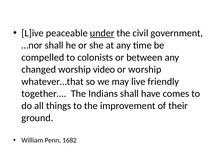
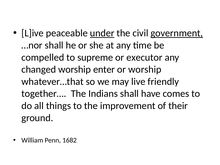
government underline: none -> present (177, 33)
colonists: colonists -> supreme (95, 57)
between: between -> executor (144, 57)
video: video -> enter (104, 69)
